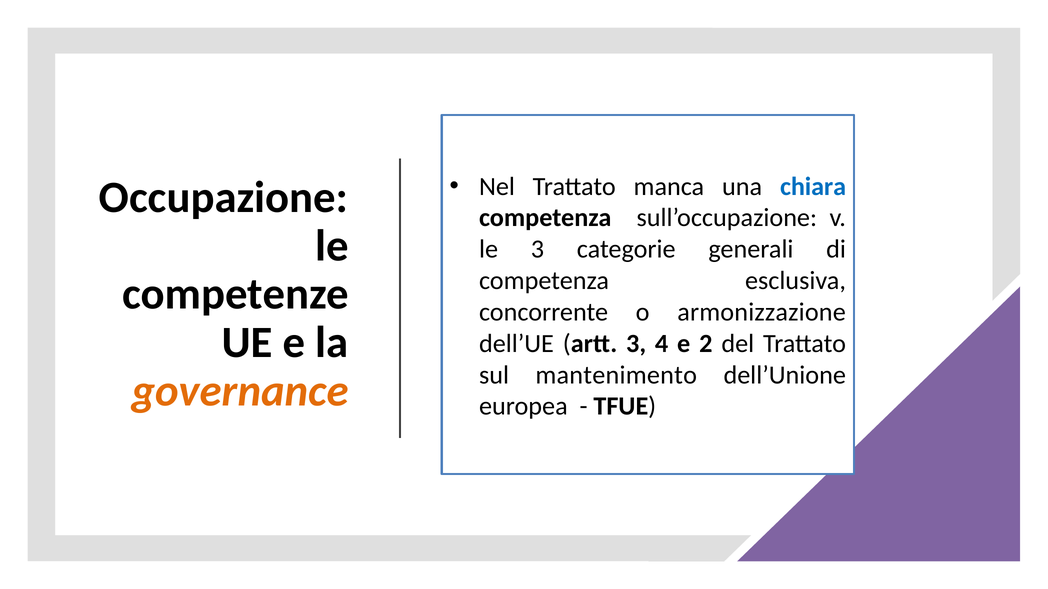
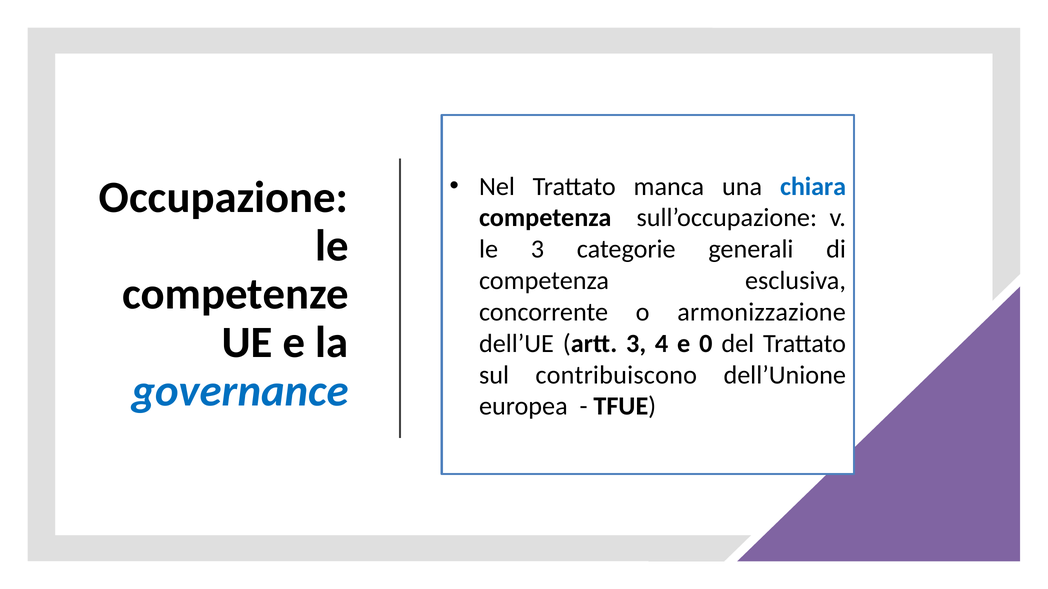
2: 2 -> 0 (706, 344)
mantenimento: mantenimento -> contribuiscono (616, 375)
governance colour: orange -> blue (240, 391)
